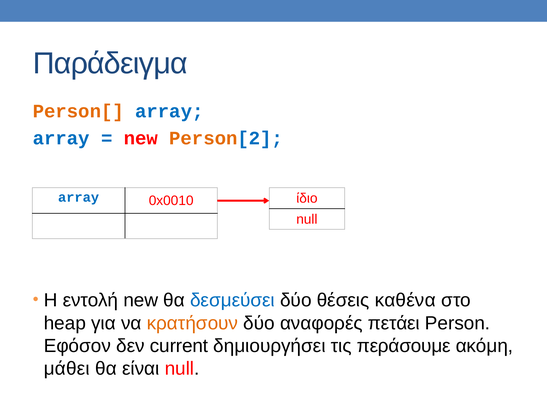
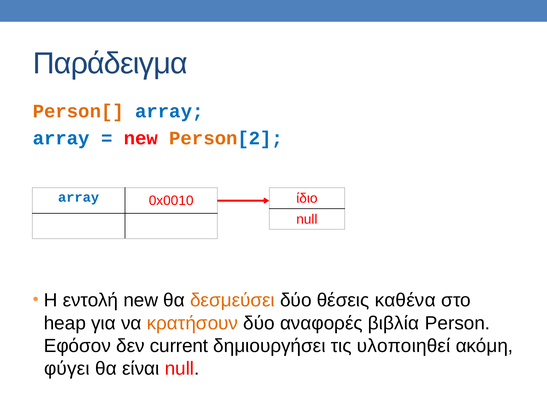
δεσμεύσει colour: blue -> orange (232, 301)
πετάει: πετάει -> βιβλία (394, 323)
περάσουμε: περάσουμε -> υλοποιηθεί (404, 346)
μάθει: μάθει -> φύγει (67, 369)
